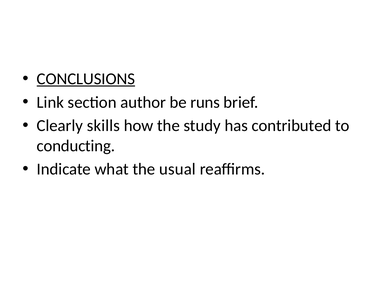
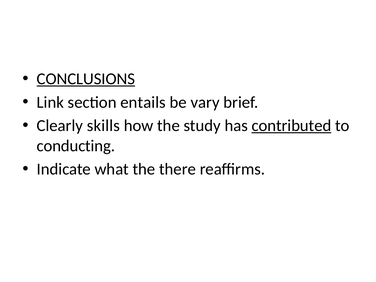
author: author -> entails (143, 102)
runs: runs -> vary (205, 102)
contributed underline: none -> present (291, 126)
usual: usual -> there (178, 169)
